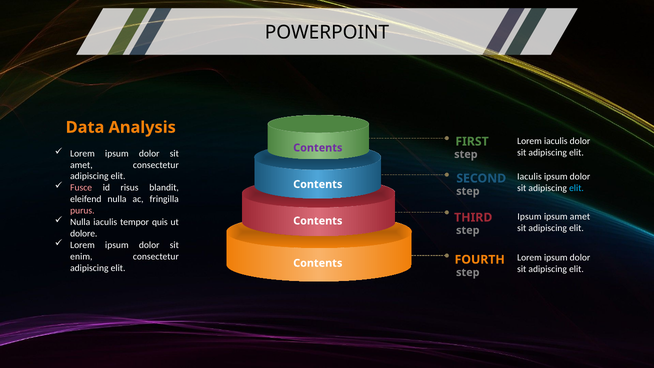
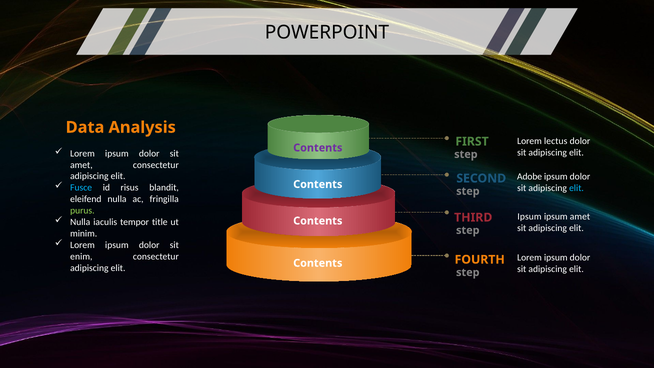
Lorem iaculis: iaculis -> lectus (556, 141)
SECOND Iaculis: Iaculis -> Adobe (530, 177)
Fusce colour: pink -> light blue (81, 188)
purus colour: pink -> light green (82, 211)
quis: quis -> title (160, 222)
dolore: dolore -> minim (84, 234)
